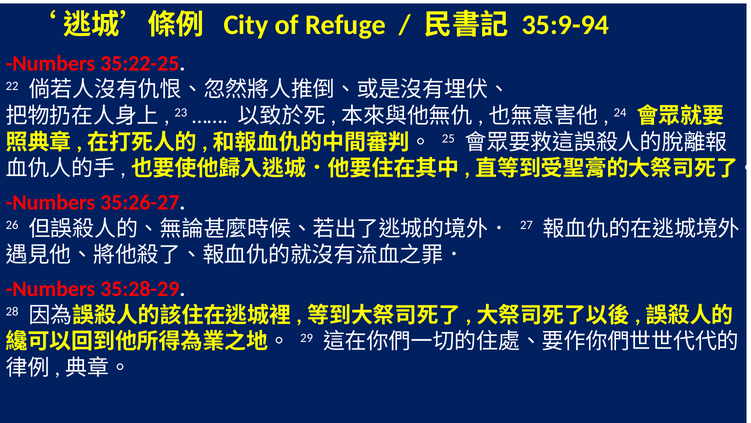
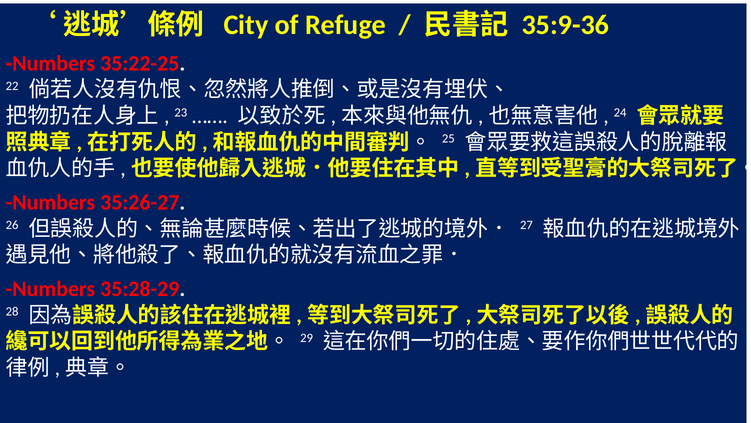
35:9-94: 35:9-94 -> 35:9-36 (565, 25)
